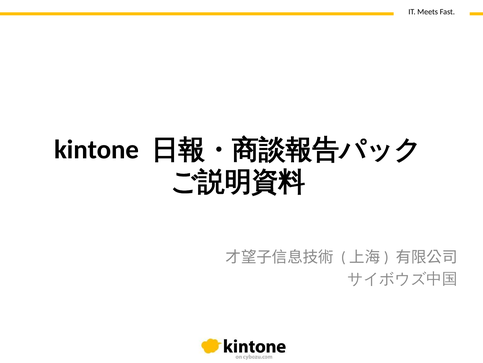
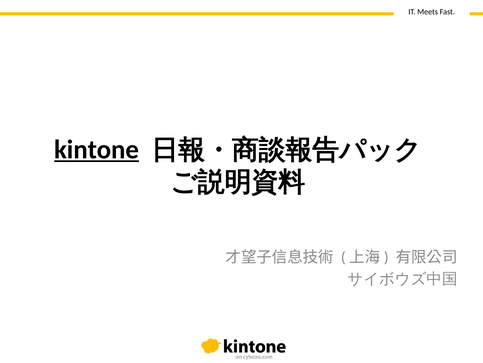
kintone underline: none -> present (97, 149)
